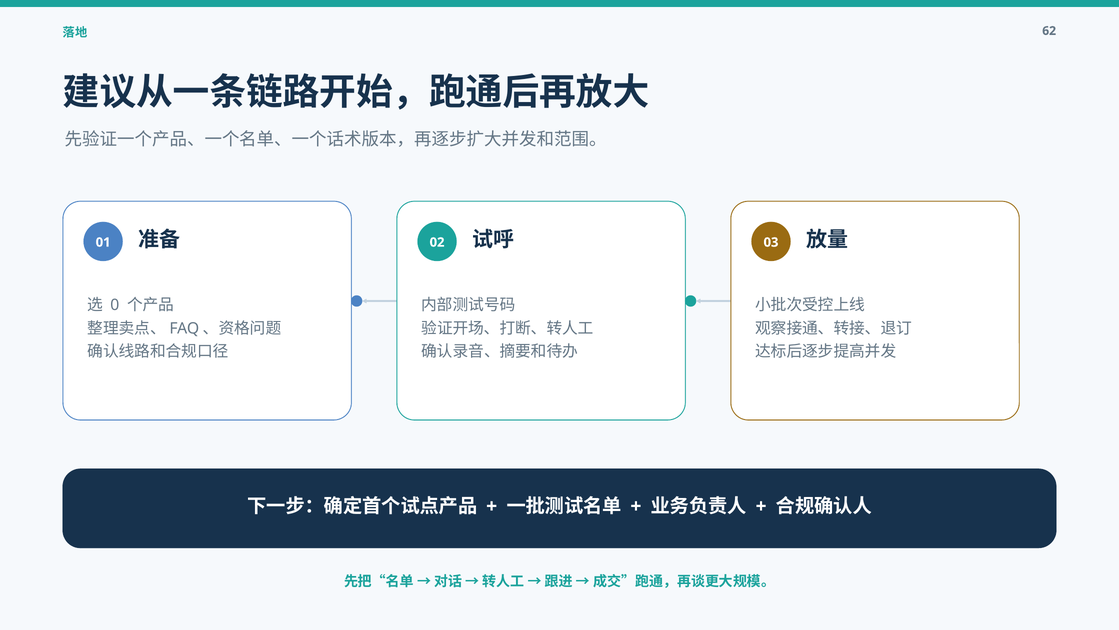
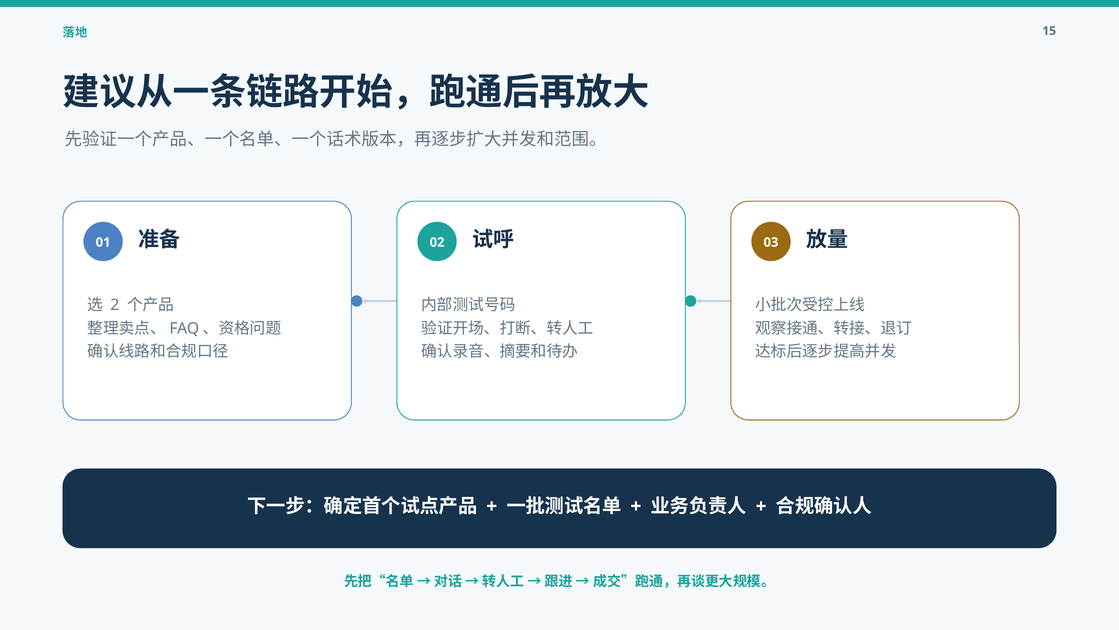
62: 62 -> 15 (1049, 31)
0: 0 -> 2 (115, 305)
